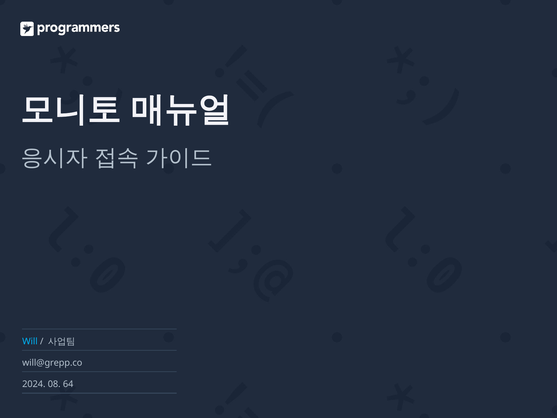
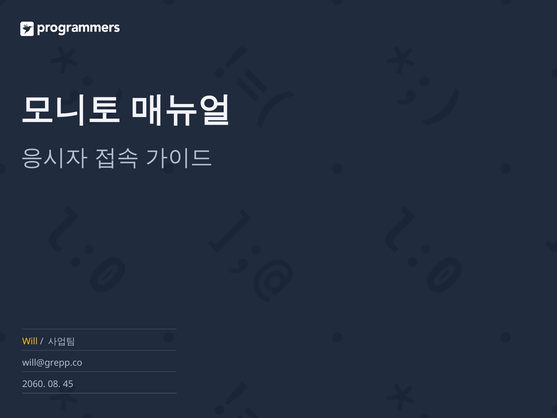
Will colour: light blue -> yellow (30, 341)
2024: 2024 -> 2060 (34, 384)
64: 64 -> 45 (68, 384)
